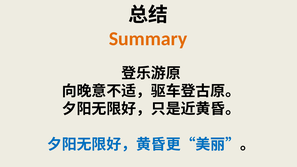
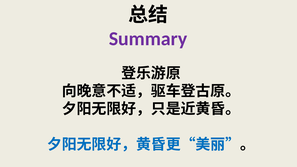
Summary colour: orange -> purple (148, 39)
